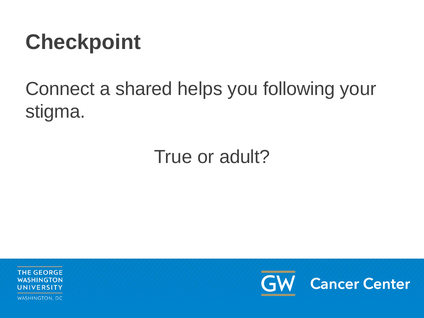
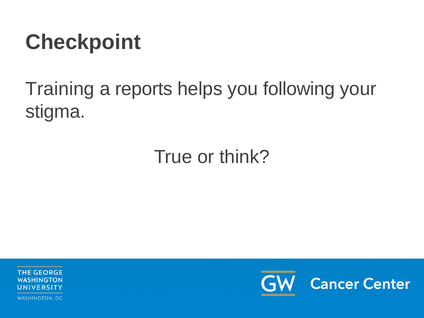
Connect: Connect -> Training (60, 89)
shared: shared -> reports (144, 89)
adult: adult -> think (245, 157)
